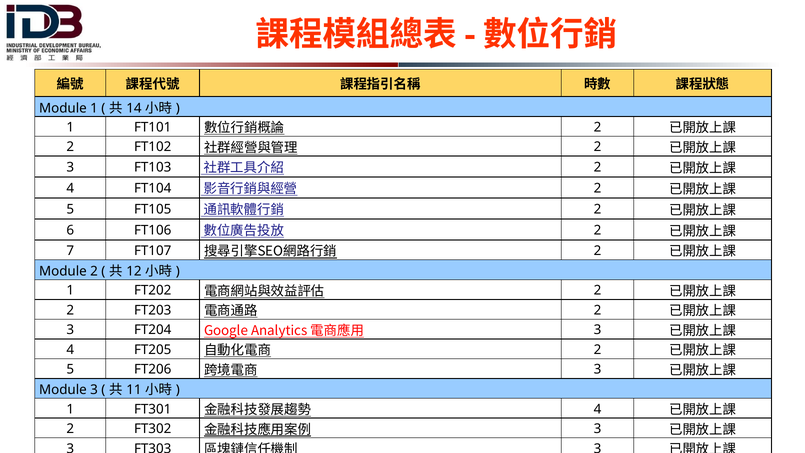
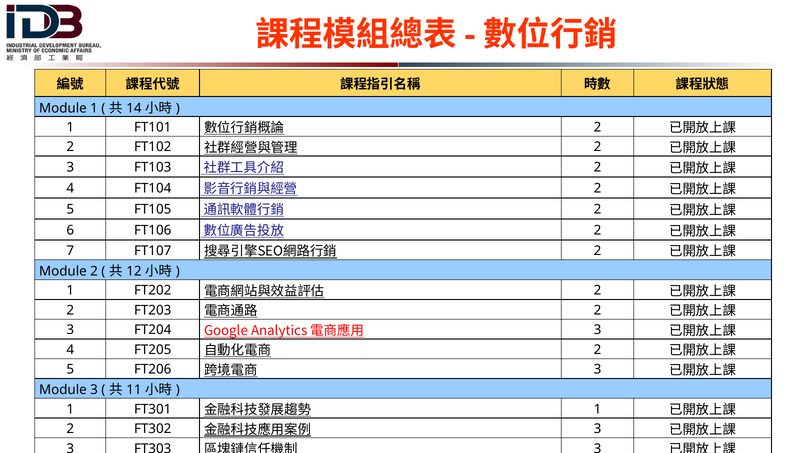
4: 4 -> 1 (597, 409)
